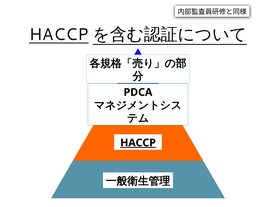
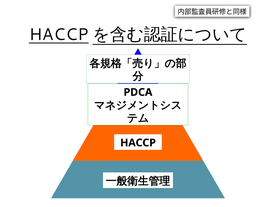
HACCP underline: present -> none (138, 143)
